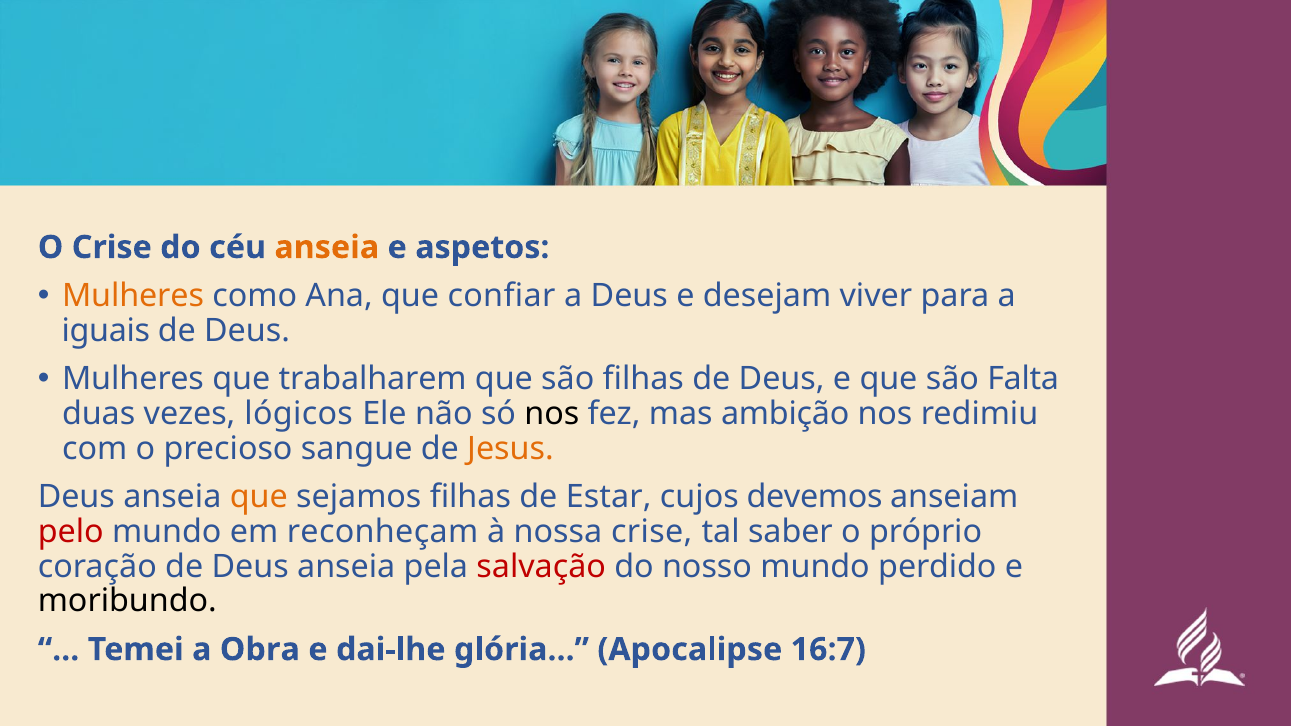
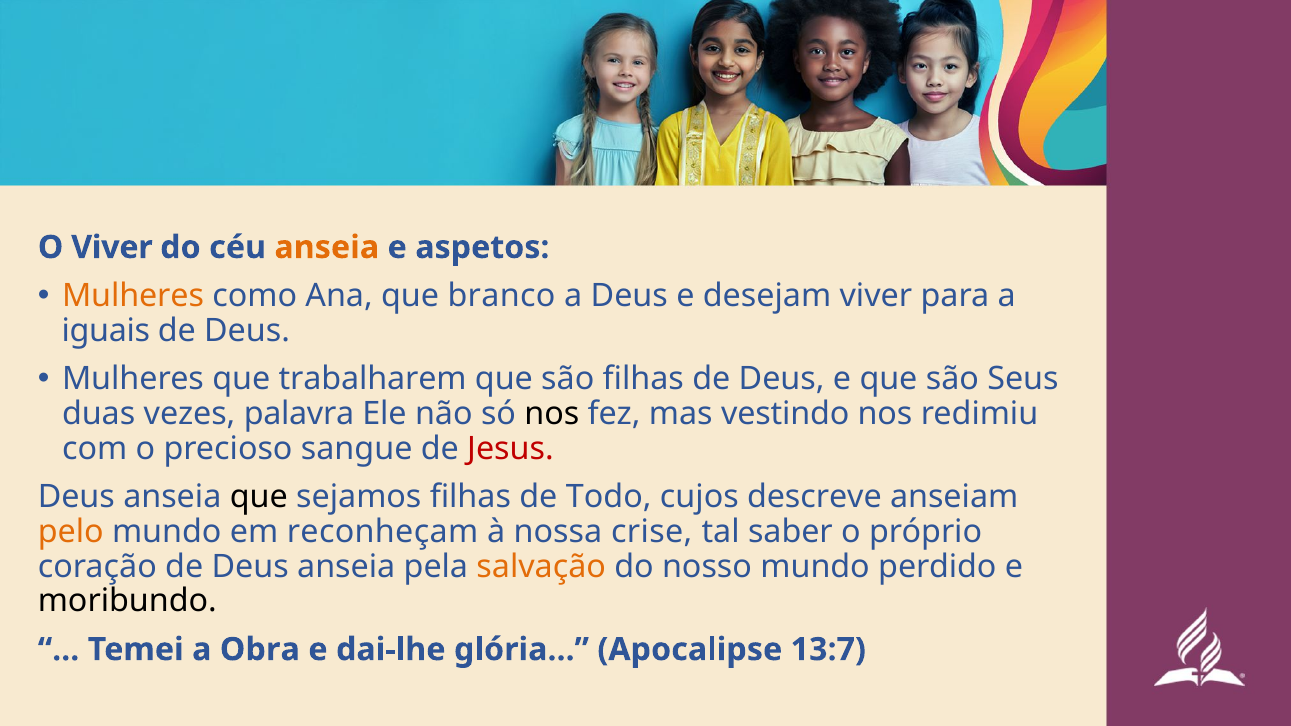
O Crise: Crise -> Viver (112, 247)
confiar: confiar -> branco (501, 296)
Falta: Falta -> Seus (1023, 379)
lógicos: lógicos -> palavra (299, 414)
ambição: ambição -> vestindo (785, 414)
Jesus colour: orange -> red (510, 449)
que colour: orange -> black (259, 497)
Estar: Estar -> Todo (609, 497)
devemos: devemos -> descreve (814, 497)
pelo colour: red -> orange (71, 532)
salvação colour: red -> orange (541, 567)
16:7: 16:7 -> 13:7 (828, 650)
